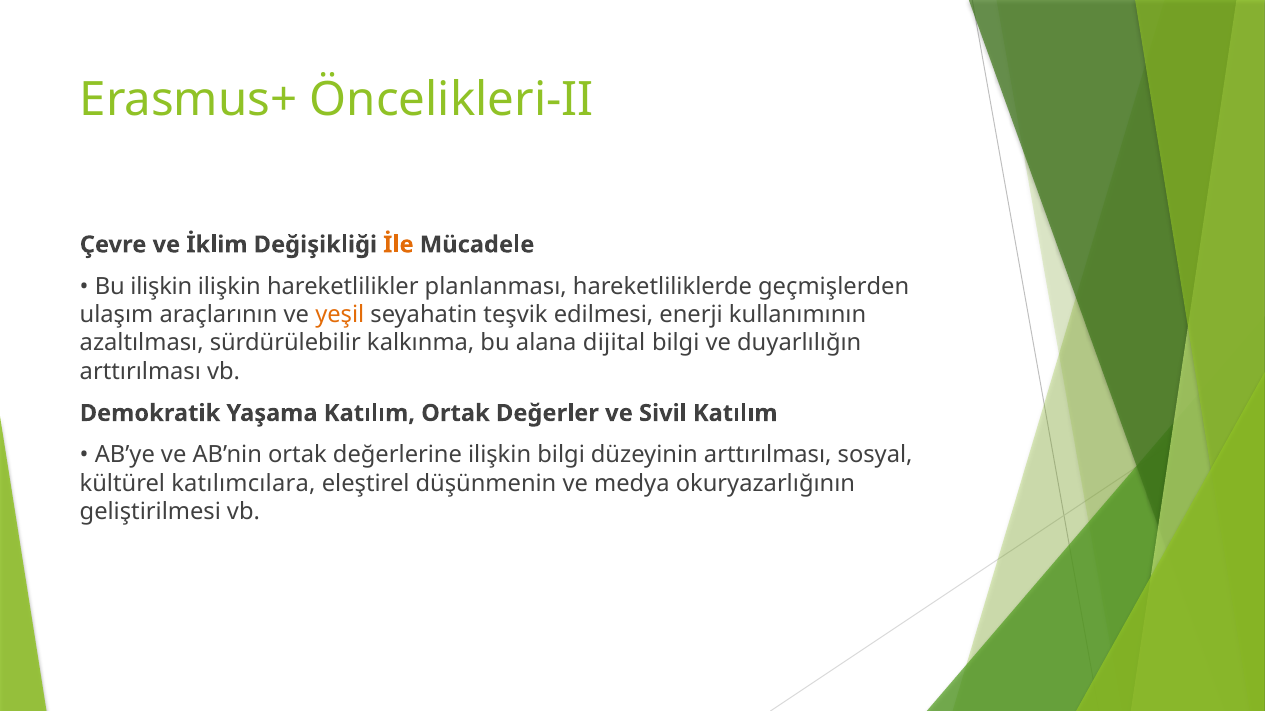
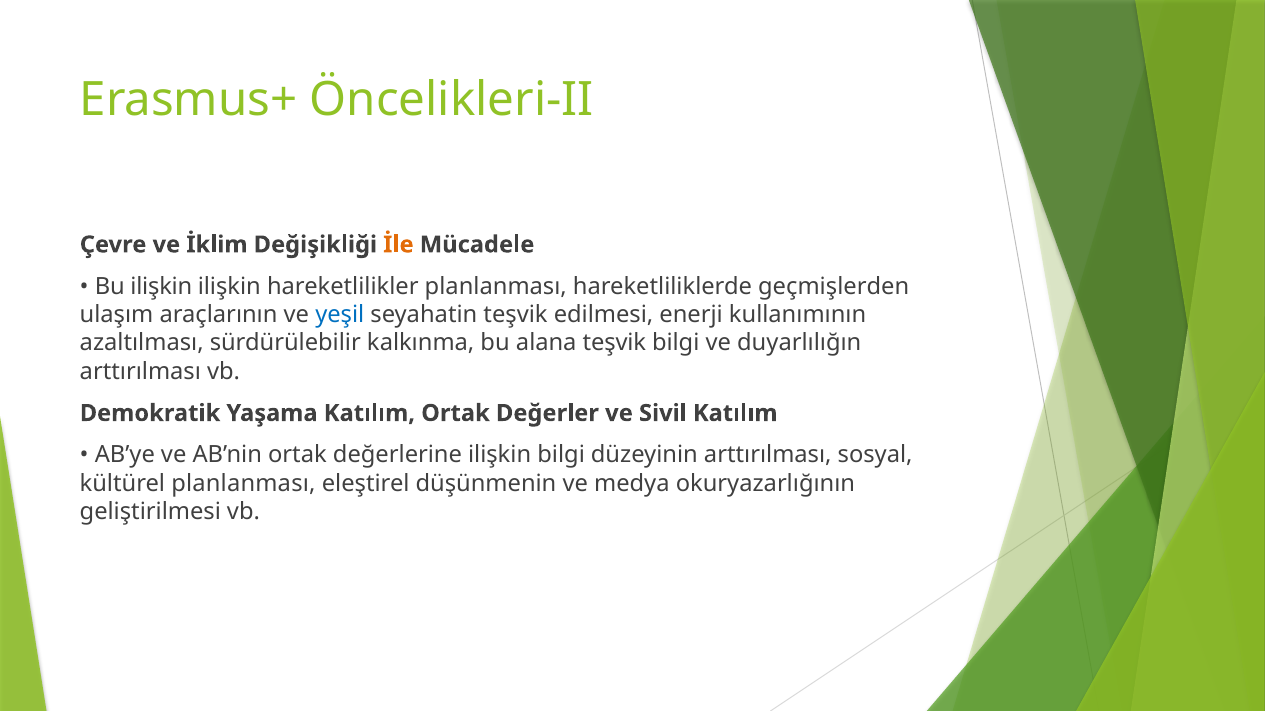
yeşil colour: orange -> blue (340, 315)
alana dijital: dijital -> teşvik (614, 343)
kültürel katılımcılara: katılımcılara -> planlanması (243, 484)
